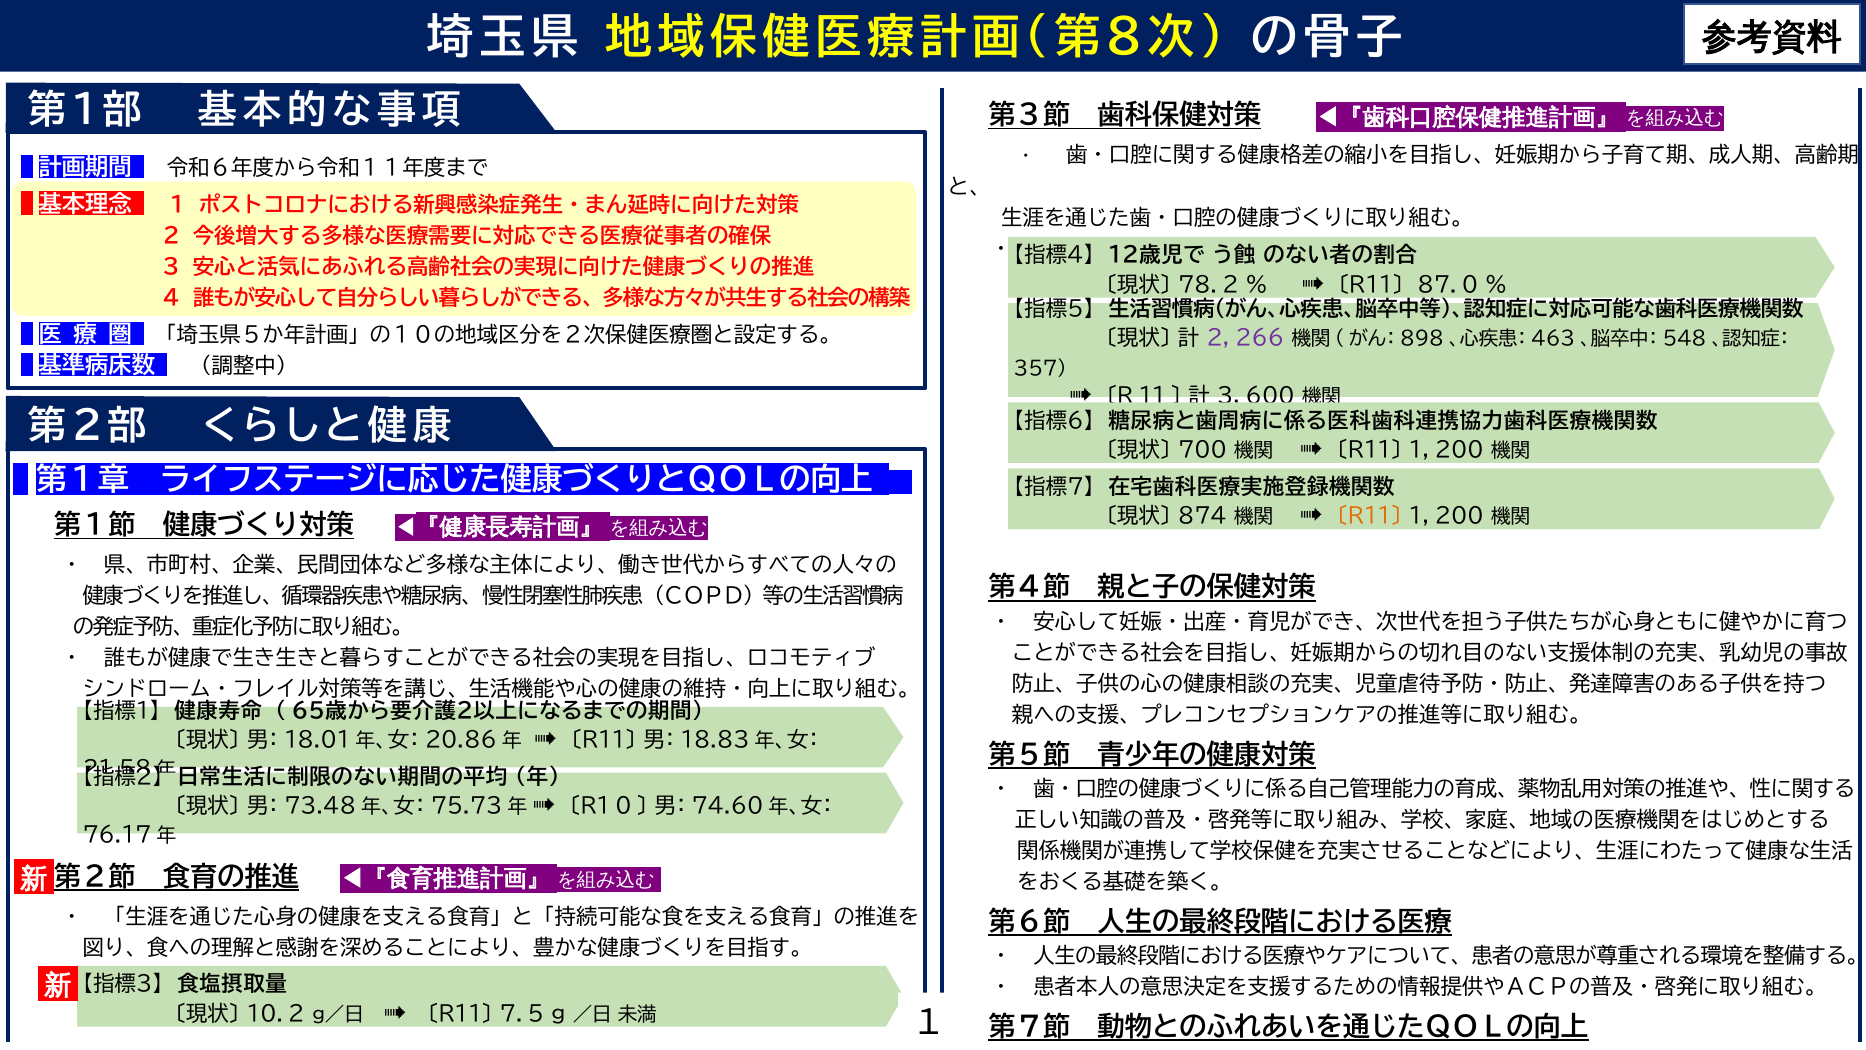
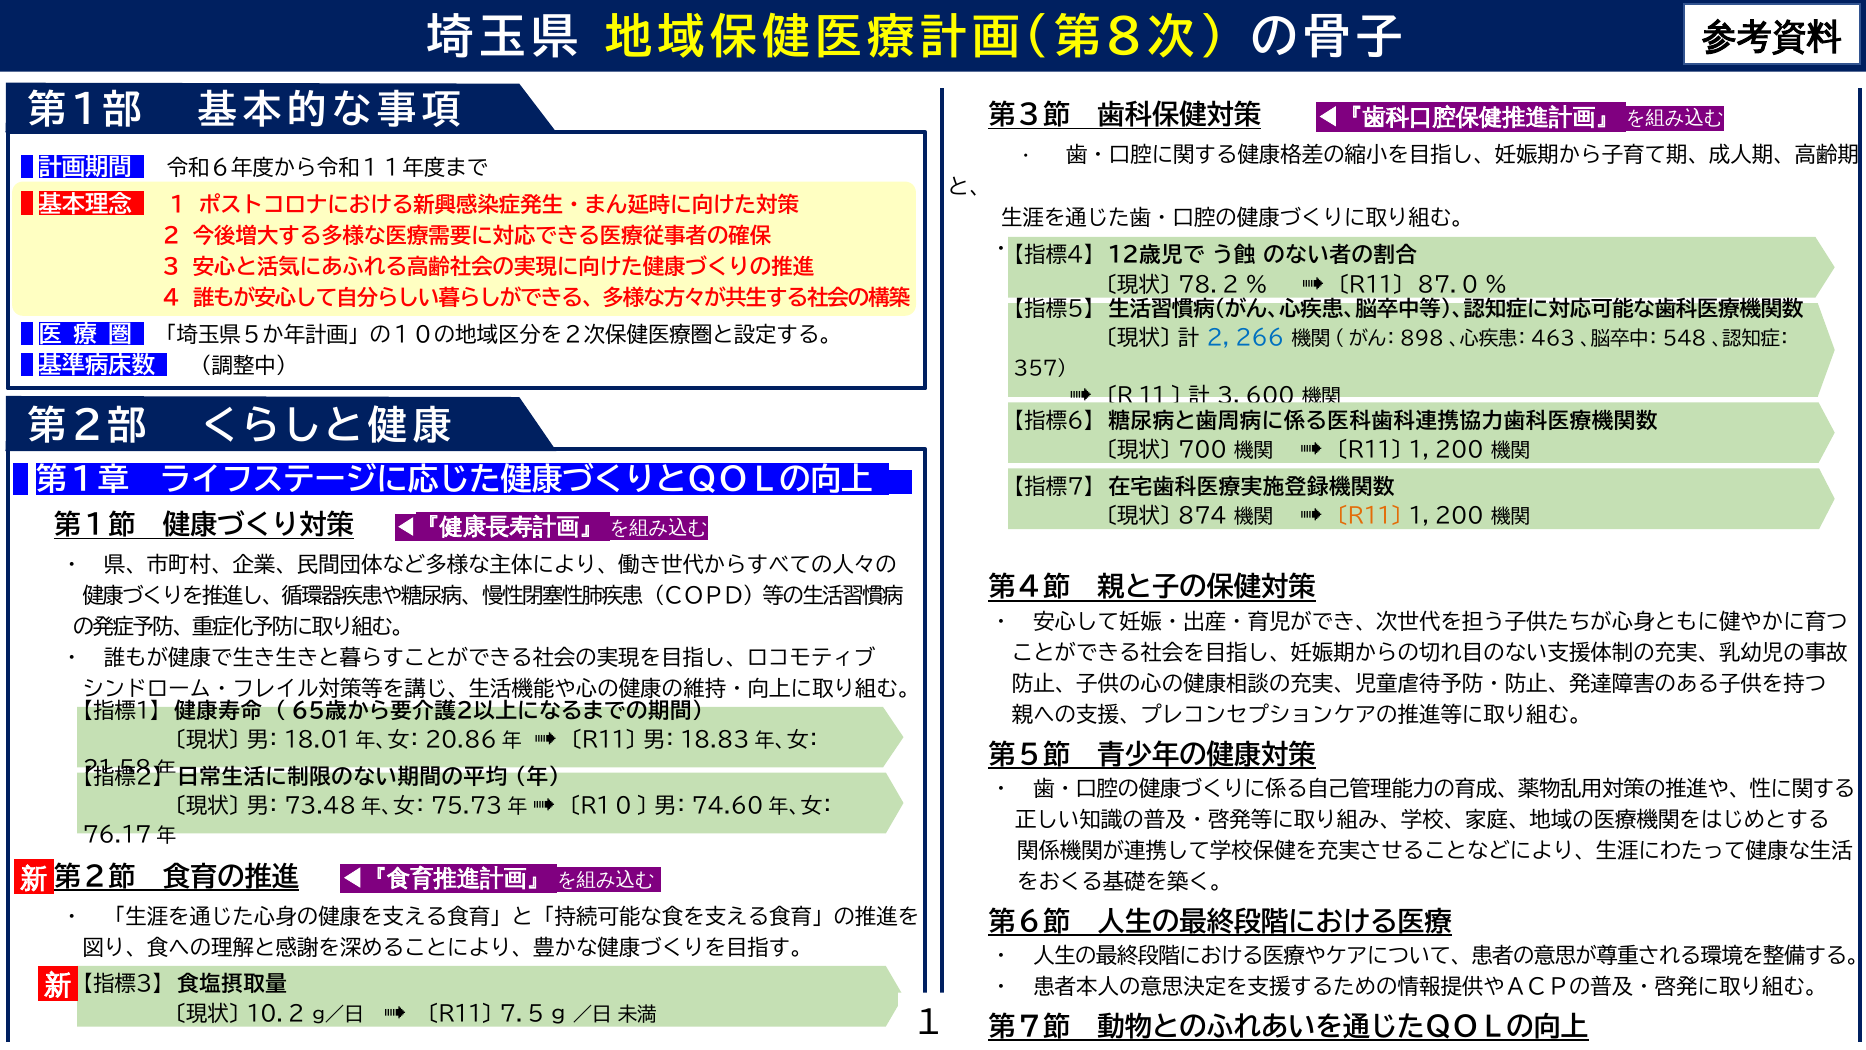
２，２６６ colour: purple -> blue (1245, 338)
